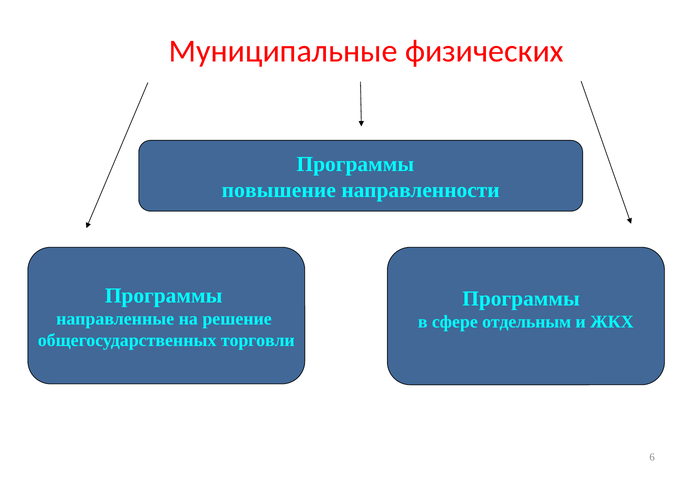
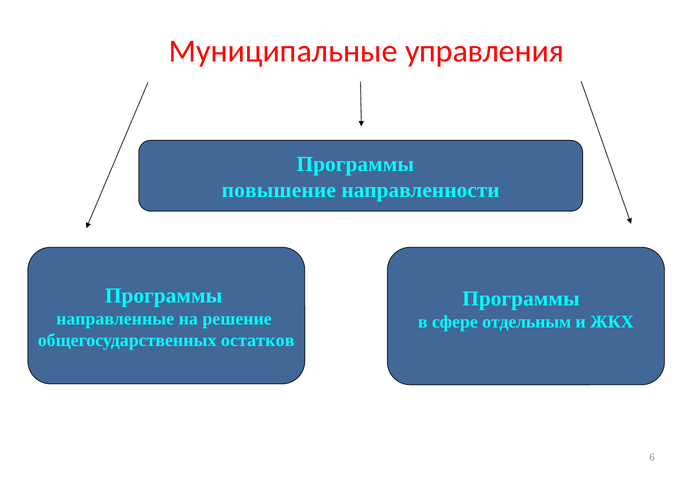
физических: физических -> управления (485, 51)
торговли: торговли -> остатков (258, 340)
